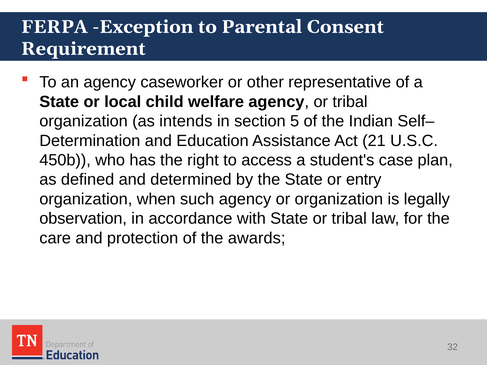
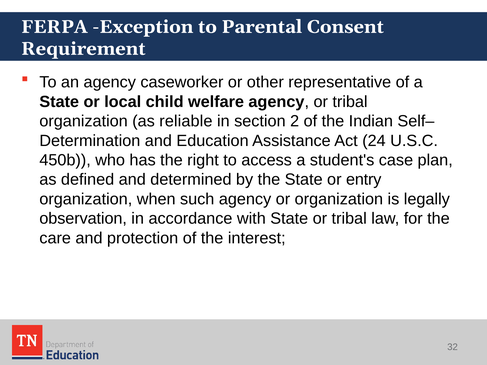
intends: intends -> reliable (186, 121)
5: 5 -> 2 (295, 121)
21: 21 -> 24 (374, 141)
awards: awards -> interest (257, 238)
